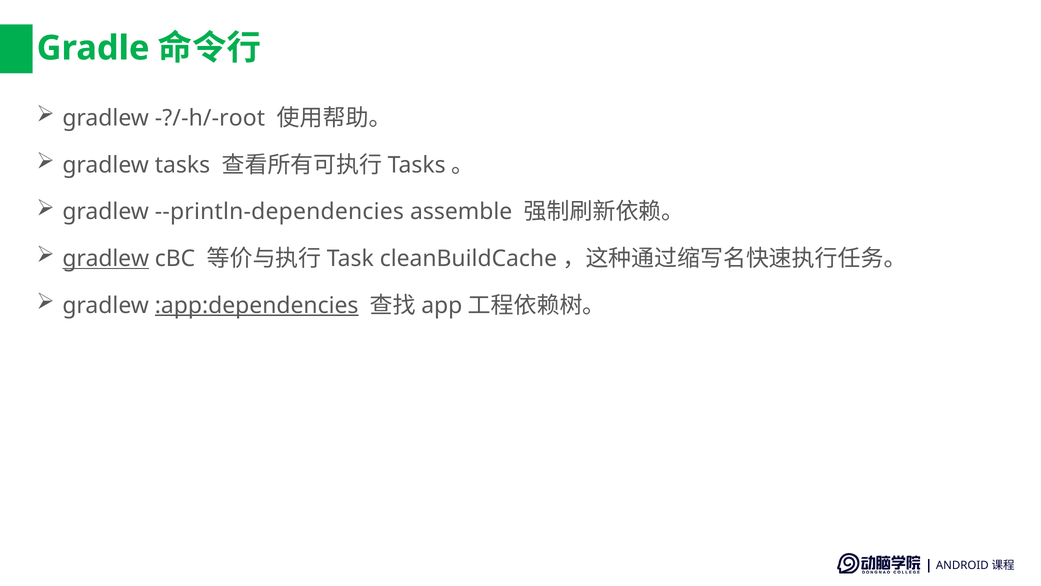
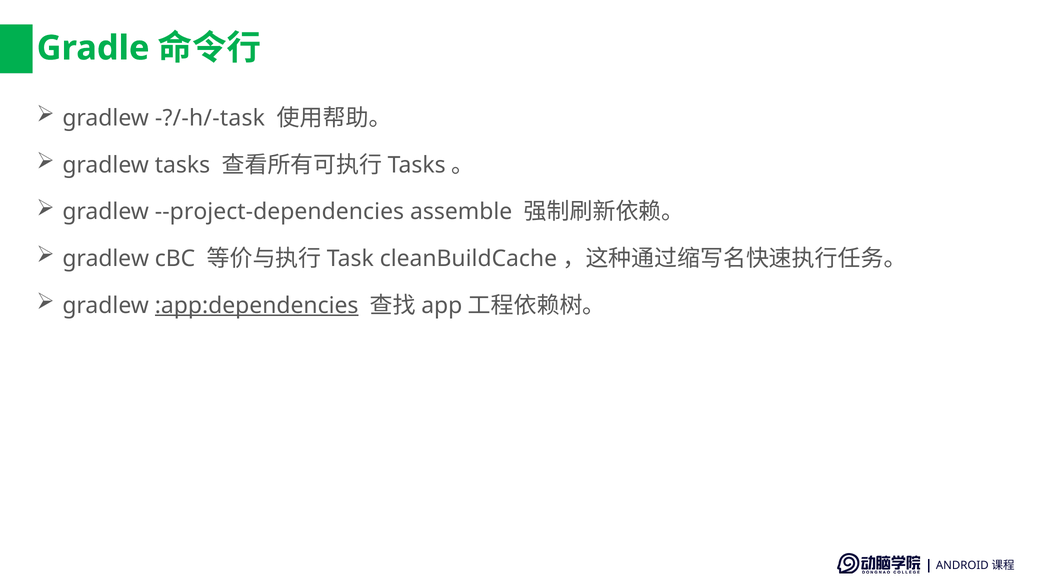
-?/-h/-root: -?/-h/-root -> -?/-h/-task (210, 118)
--println-dependencies: --println-dependencies -> --project-dependencies (279, 212)
gradlew underline: present -> none (106, 258)
